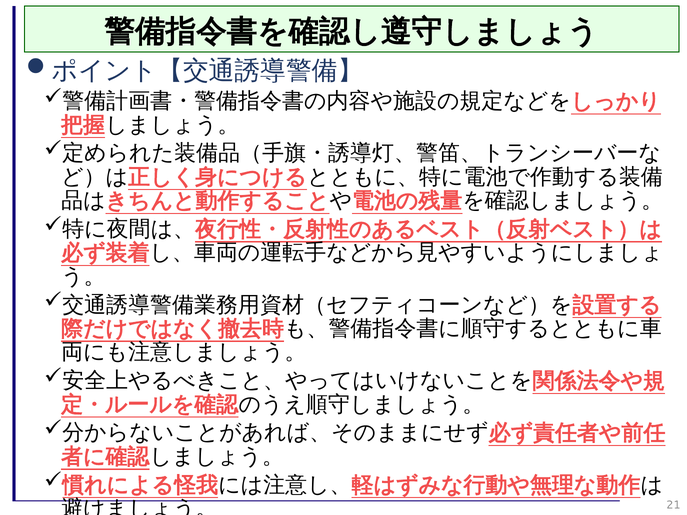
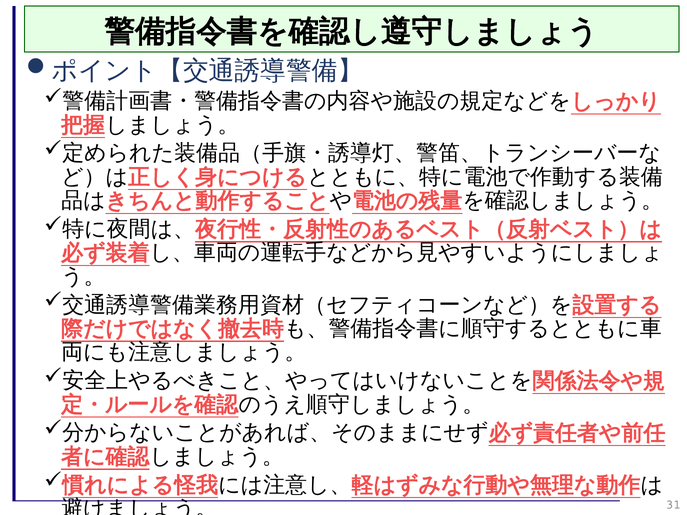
21: 21 -> 31 (673, 505)
